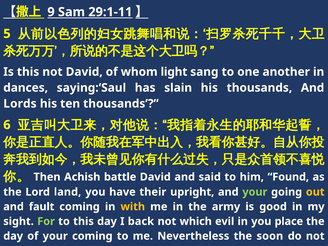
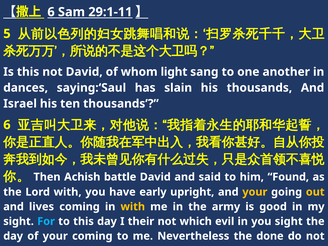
9: 9 -> 6 (51, 12)
Lords: Lords -> Israel (20, 104)
Lord land: land -> with (68, 192)
their: their -> early (153, 192)
your colour: light green -> yellow (255, 192)
fault: fault -> lives (42, 207)
For colour: light green -> light blue (46, 221)
back: back -> their (141, 221)
you place: place -> sight (289, 221)
soon: soon -> done (270, 236)
